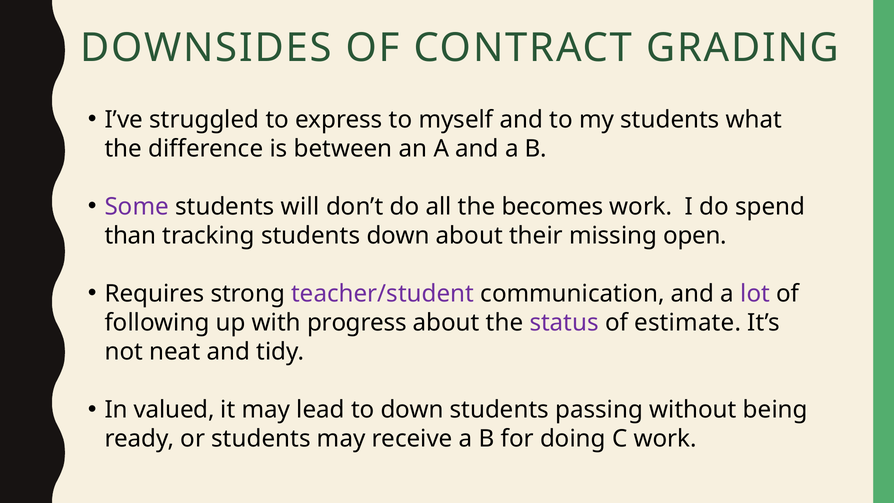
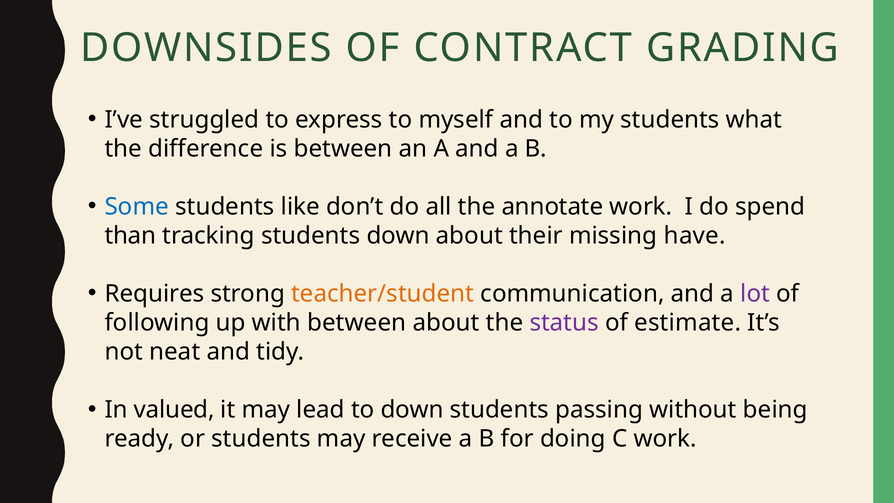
Some colour: purple -> blue (137, 207)
will: will -> like (300, 207)
becomes: becomes -> annotate (552, 207)
open: open -> have (695, 236)
teacher/student colour: purple -> orange (383, 294)
with progress: progress -> between (357, 323)
